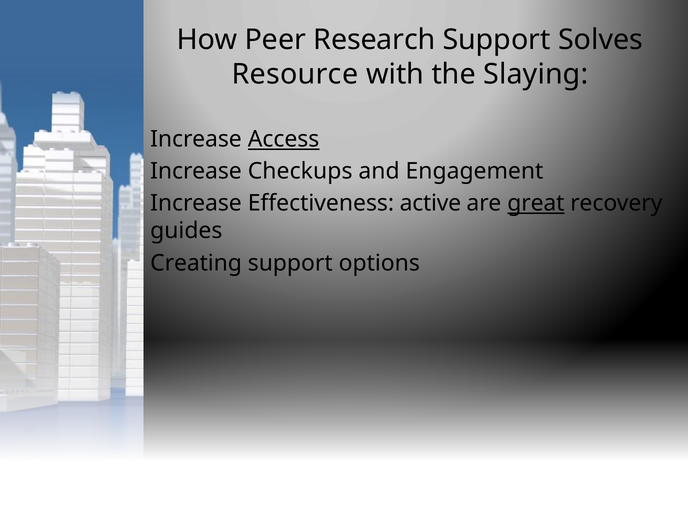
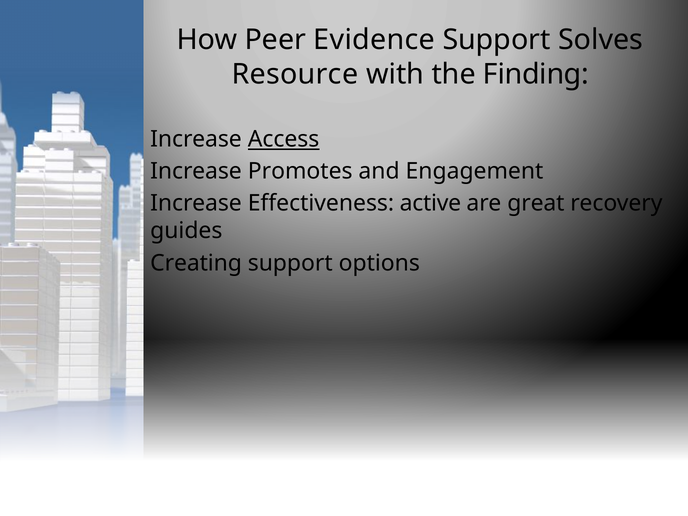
Research: Research -> Evidence (374, 40)
Slaying: Slaying -> Finding (536, 74)
Checkups: Checkups -> Promotes (300, 171)
great underline: present -> none (536, 203)
